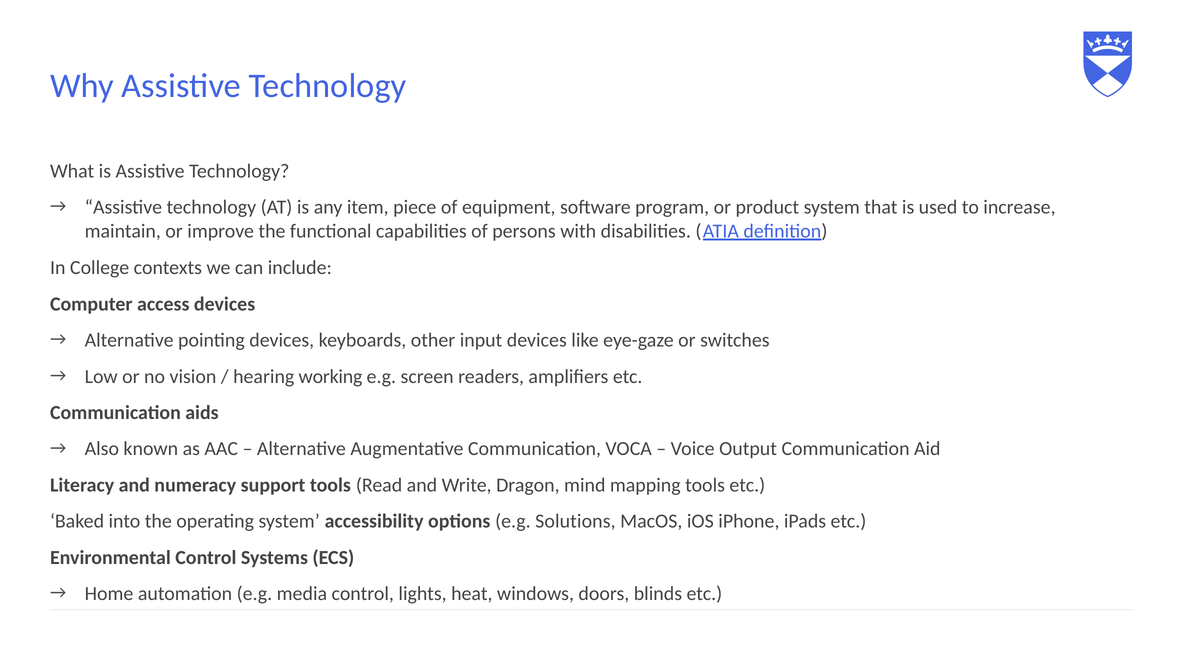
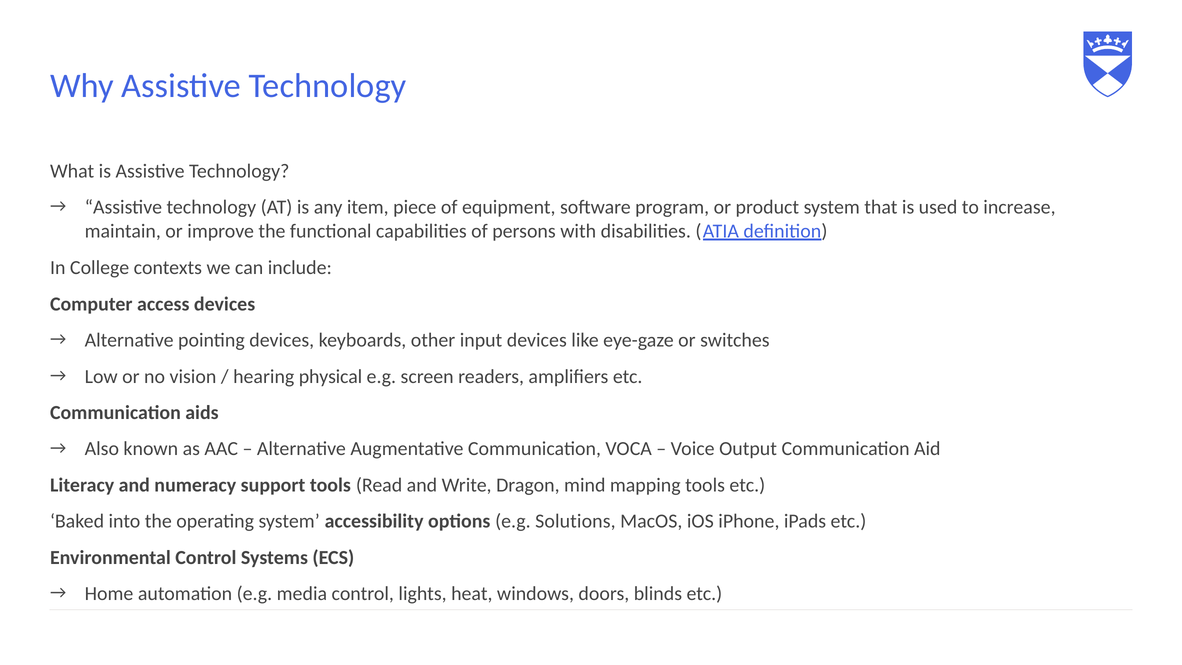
working: working -> physical (331, 376)
